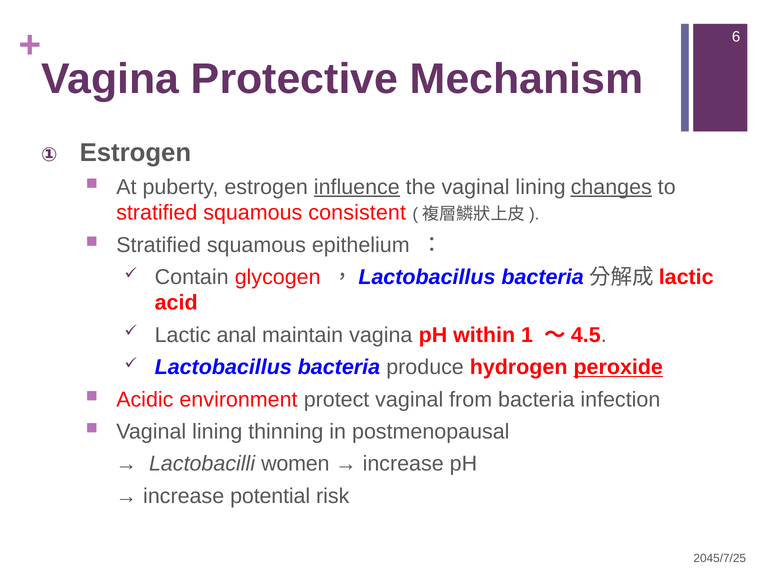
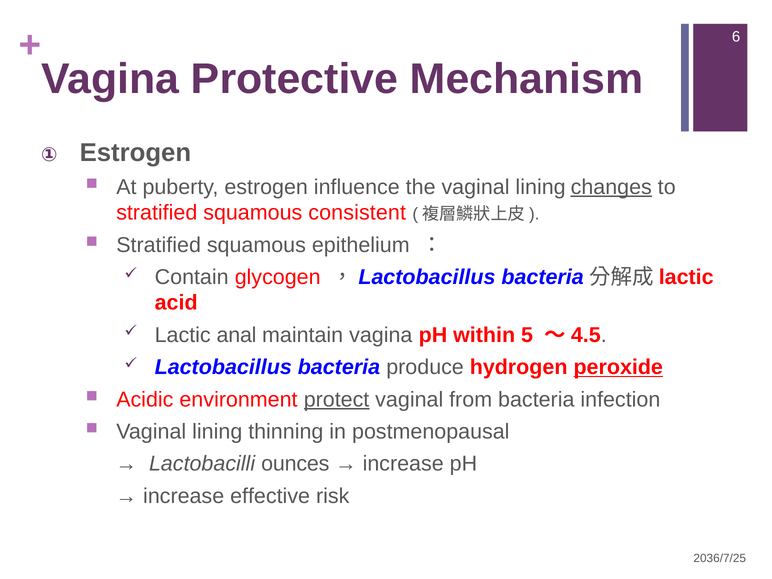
influence underline: present -> none (357, 187)
1: 1 -> 5 (527, 335)
protect underline: none -> present (337, 399)
women: women -> ounces (295, 464)
potential: potential -> effective (270, 496)
2045/7/25: 2045/7/25 -> 2036/7/25 (720, 558)
